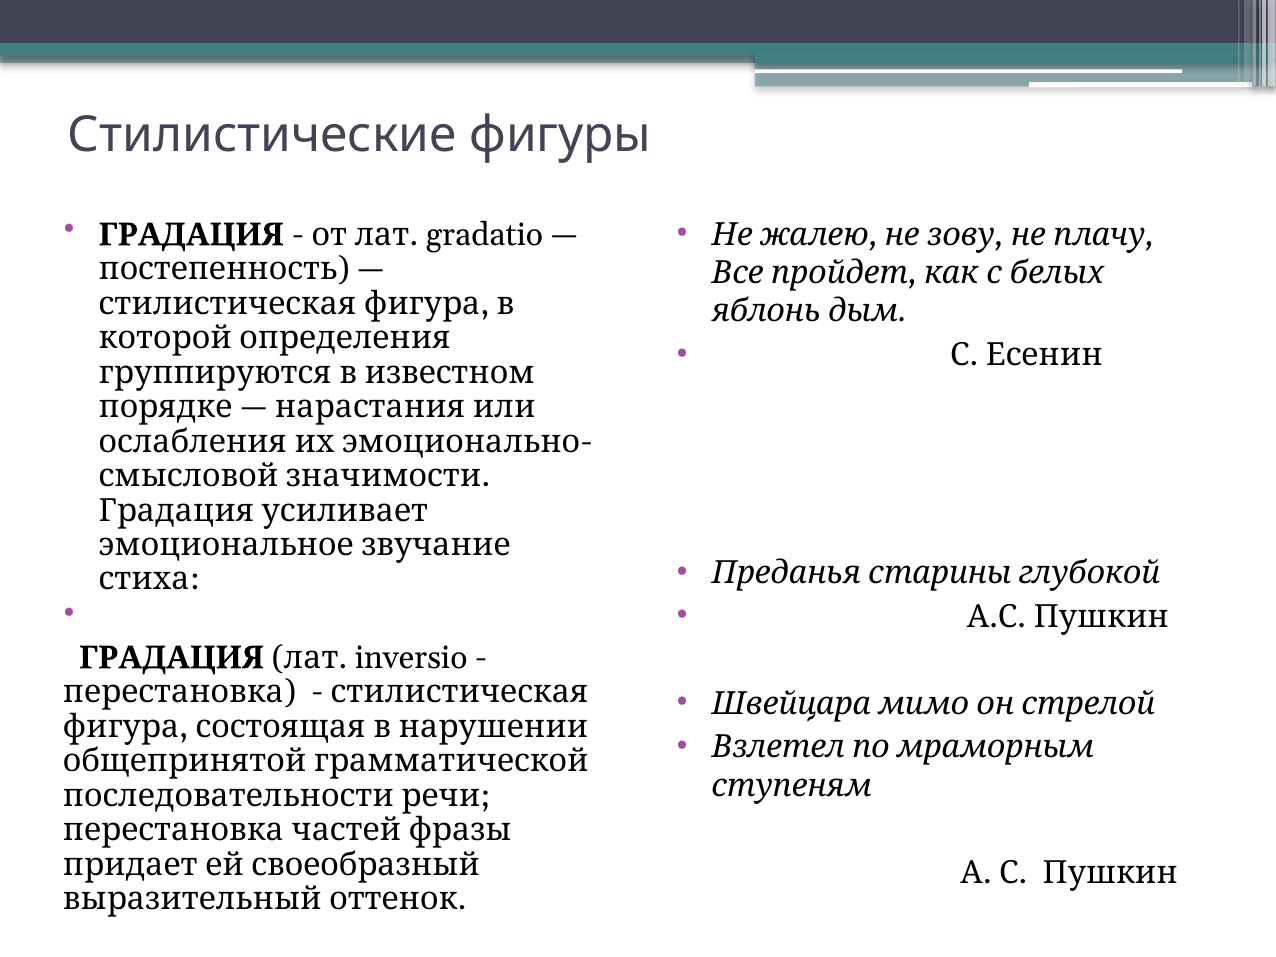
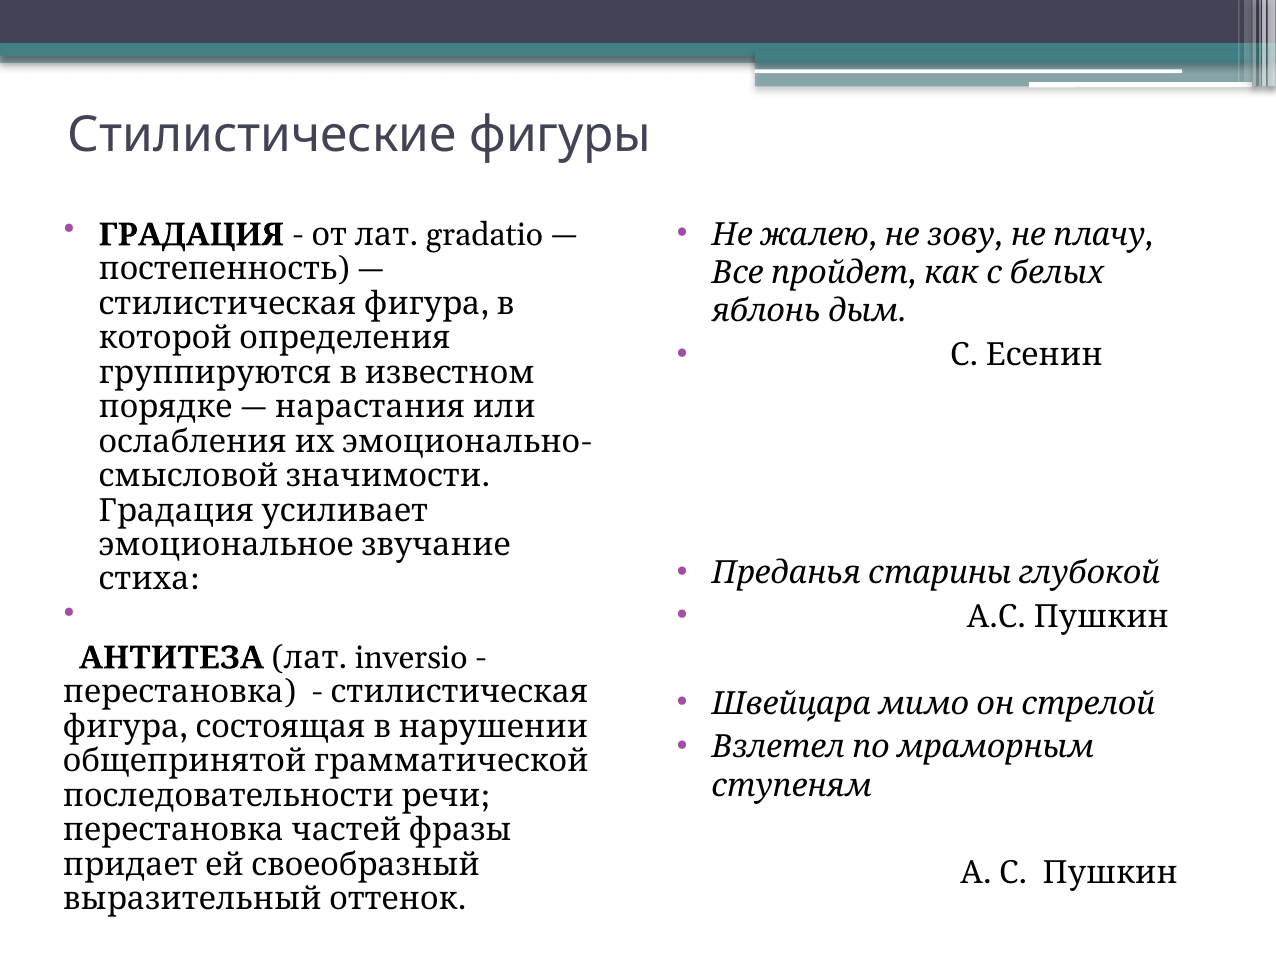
ГРАДАЦИЯ: ГРАДАЦИЯ -> АНТИТЕЗА (172, 658)
